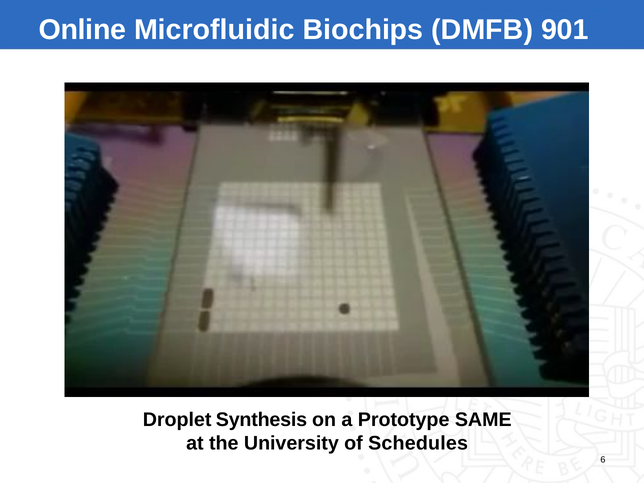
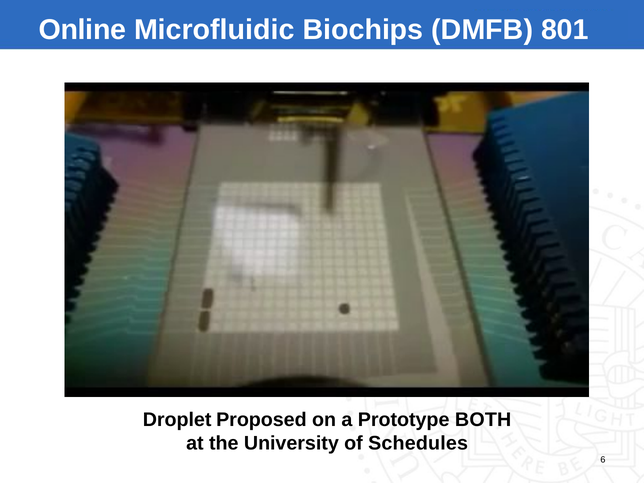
901: 901 -> 801 (565, 30)
Synthesis: Synthesis -> Proposed (261, 420)
SAME: SAME -> BOTH (483, 420)
